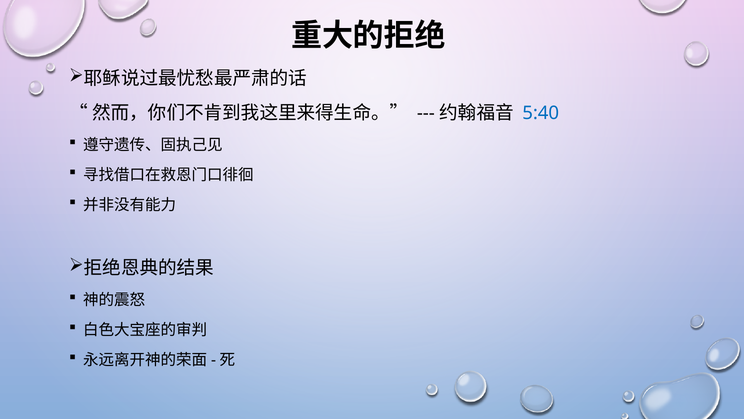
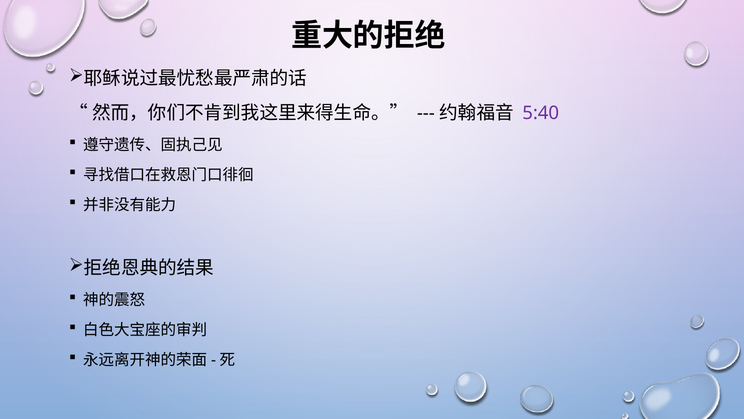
5:40 colour: blue -> purple (541, 113)
